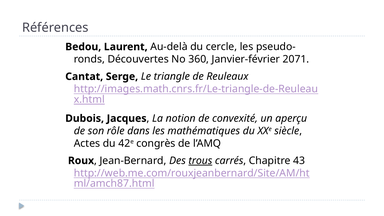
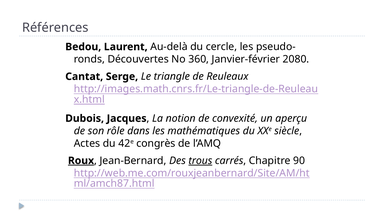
2071: 2071 -> 2080 (296, 59)
Roux underline: none -> present (81, 161)
43: 43 -> 90 (299, 161)
